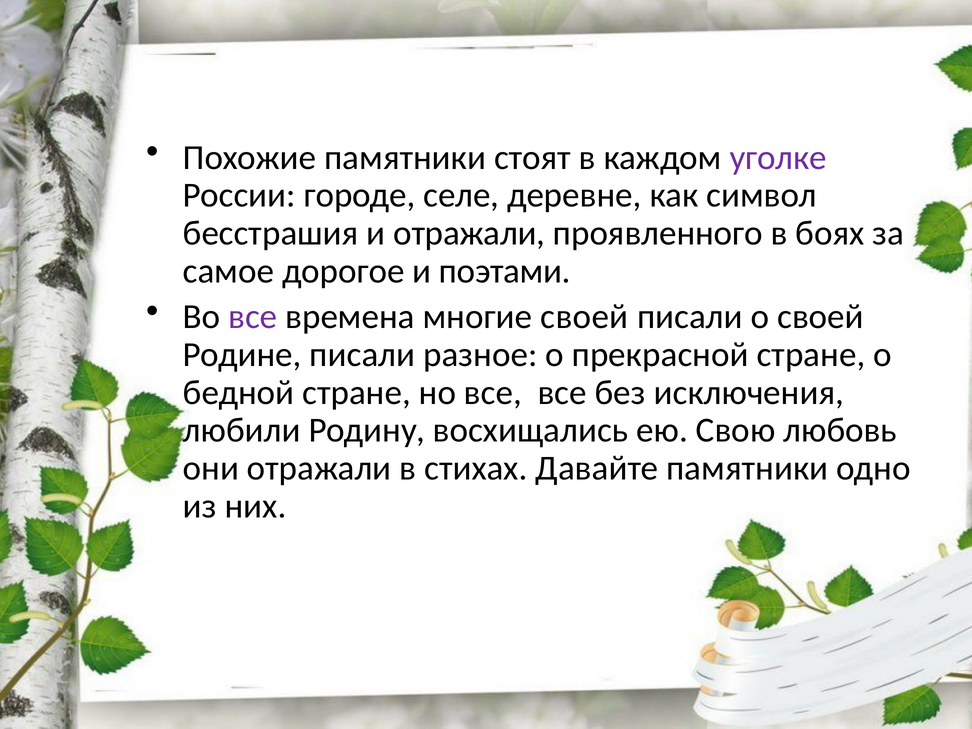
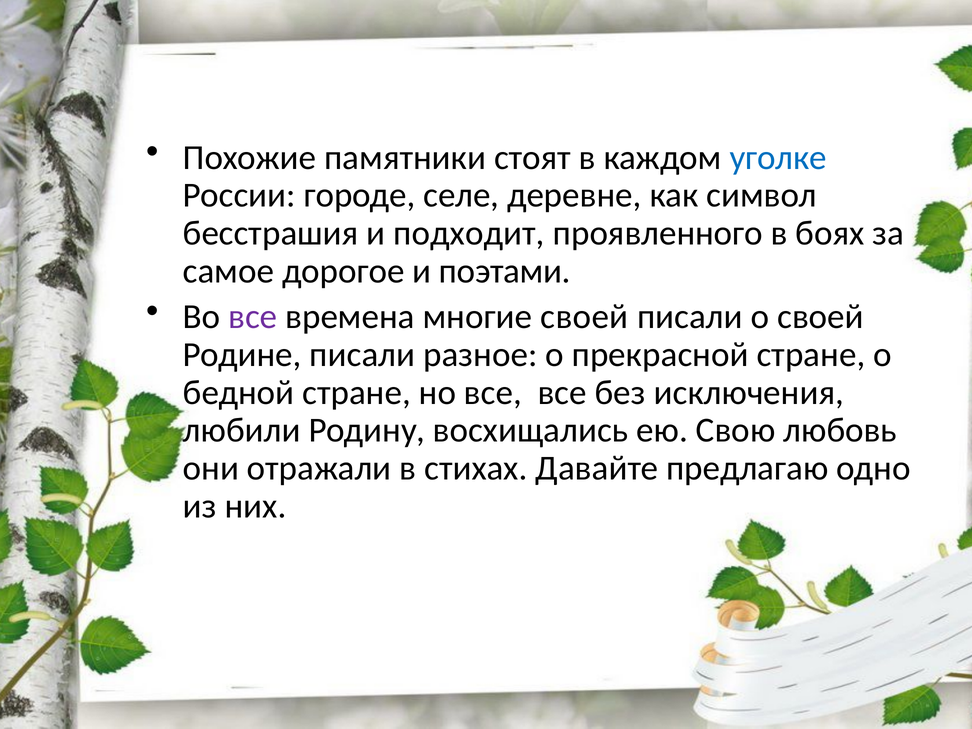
уголке colour: purple -> blue (778, 157)
и отражали: отражали -> подходит (469, 233)
Давайте памятники: памятники -> предлагаю (747, 468)
